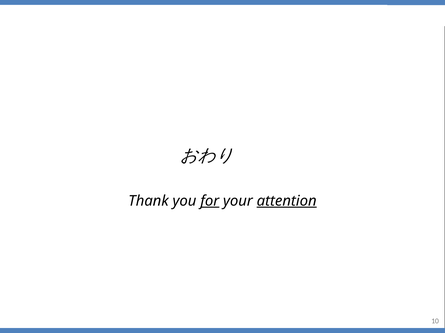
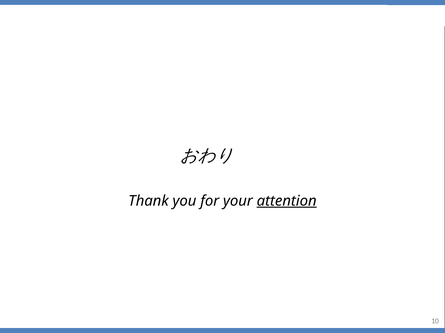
for underline: present -> none (210, 201)
